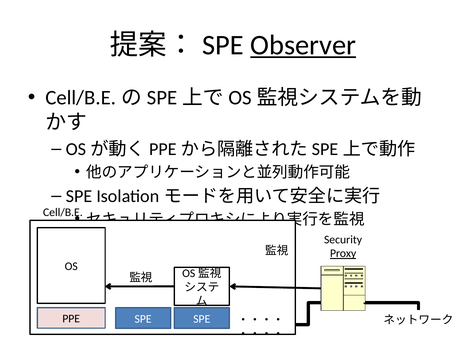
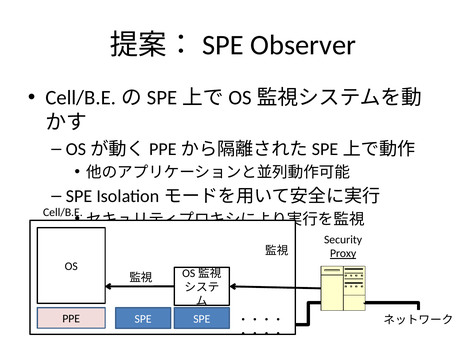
Observer underline: present -> none (303, 45)
